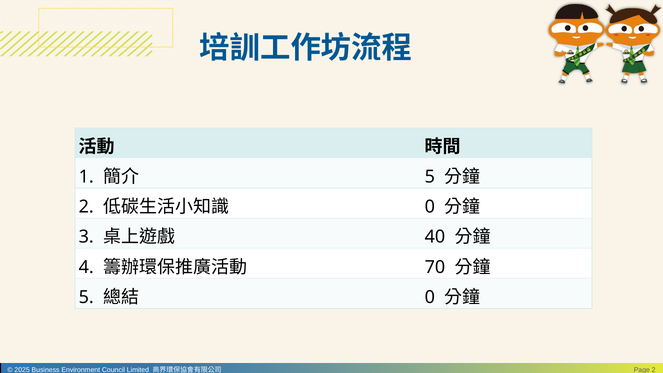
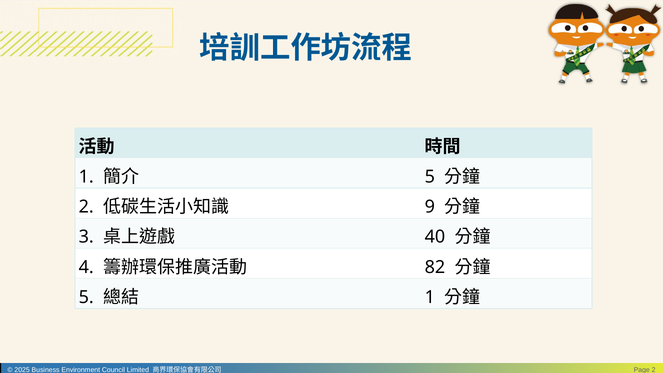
0: 0 -> 9 (430, 207)
70: 70 -> 82 (435, 267)
0: 0 -> 1 (430, 297)
